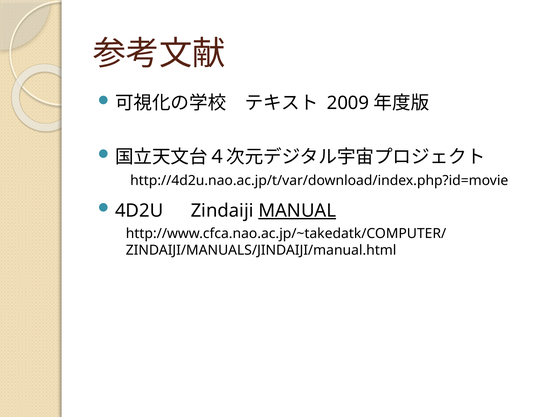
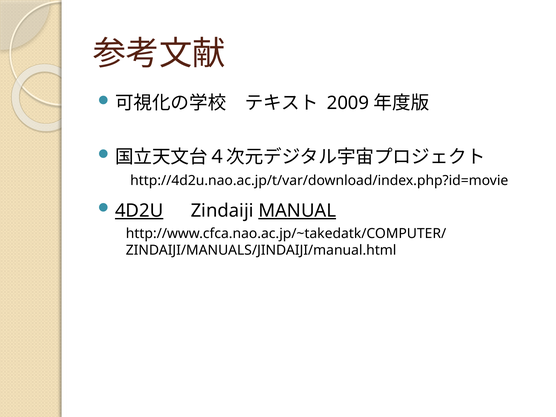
4D2U underline: none -> present (139, 211)
